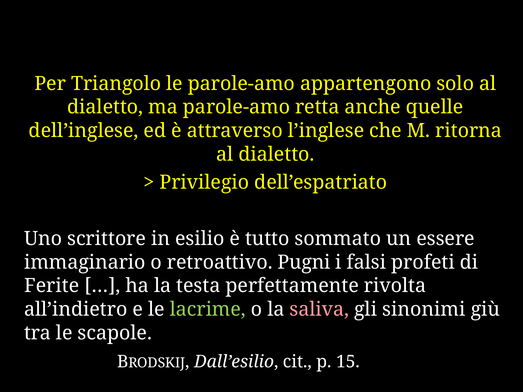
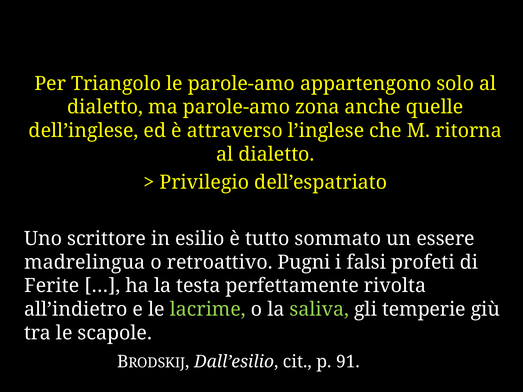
retta: retta -> zona (317, 107)
immaginario: immaginario -> madrelingua (85, 262)
saliva colour: pink -> light green (319, 310)
sinonimi: sinonimi -> temperie (424, 310)
15: 15 -> 91 (348, 362)
